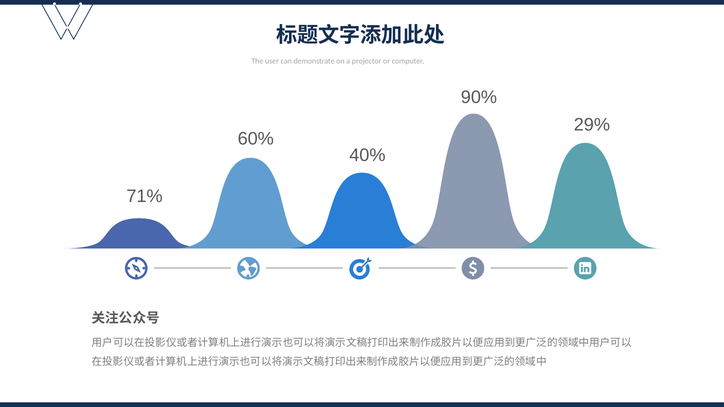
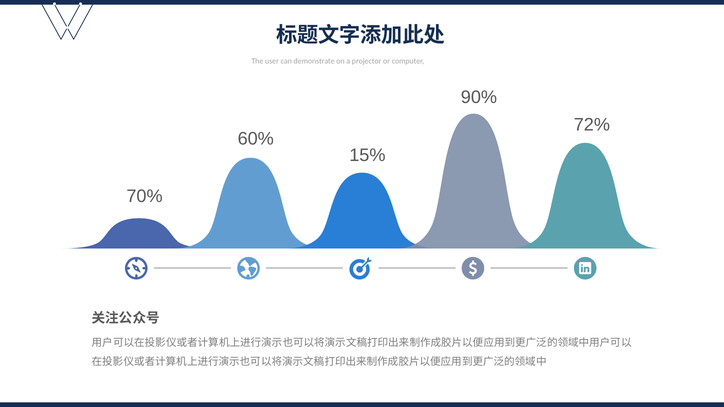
29%: 29% -> 72% (592, 125)
40%: 40% -> 15% (367, 155)
71%: 71% -> 70% (145, 197)
